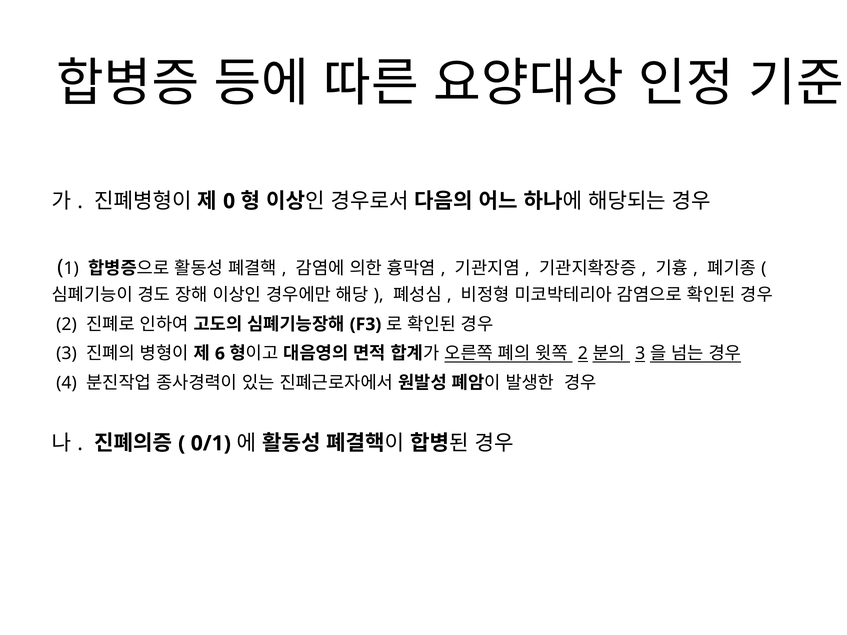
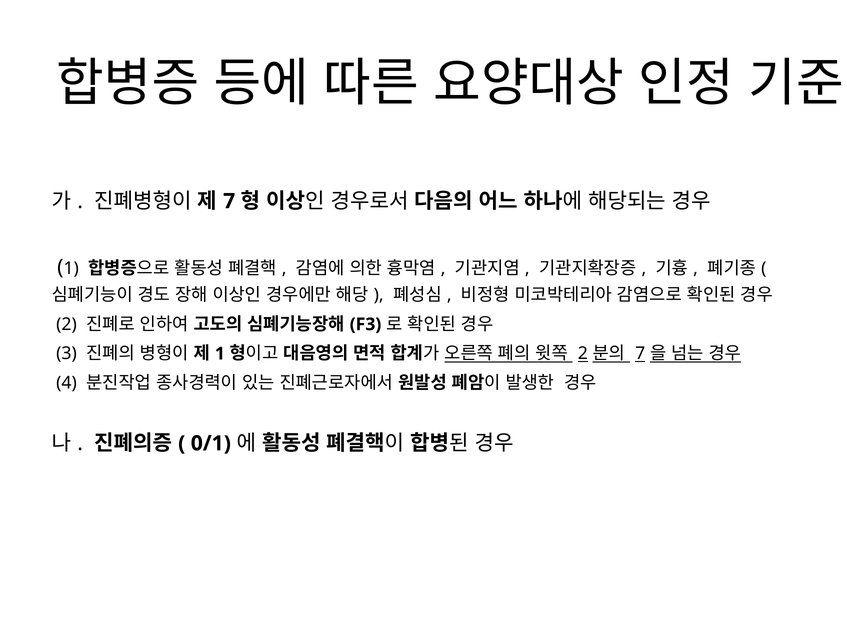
0: 0 -> 7 (229, 201)
6: 6 -> 1 (220, 354)
3: 3 -> 7 (640, 354)
